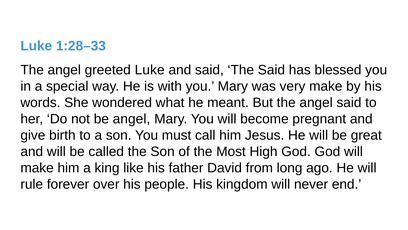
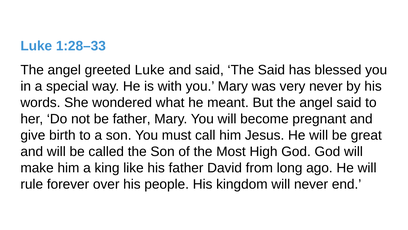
very make: make -> never (326, 86)
be angel: angel -> father (132, 119)
